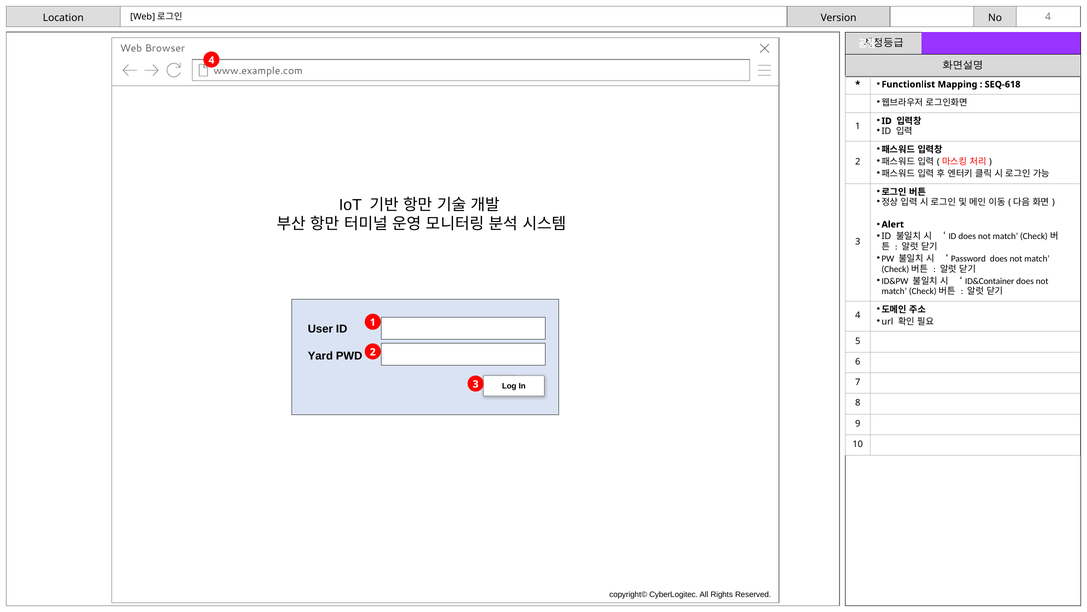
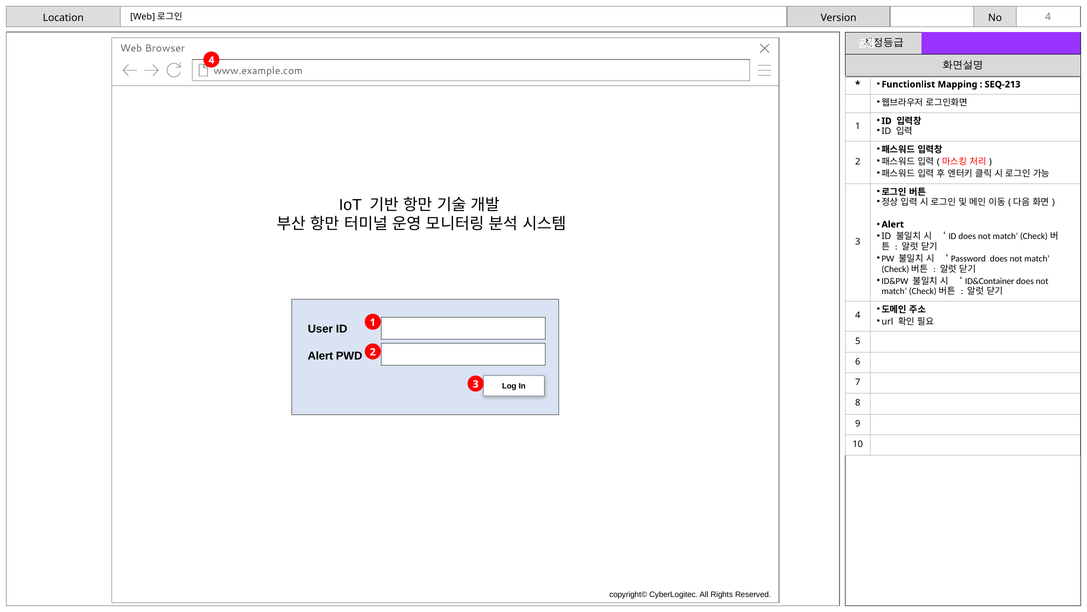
SEQ-618: SEQ-618 -> SEQ-213 (1003, 84)
Yard: Yard -> Alert (320, 356)
